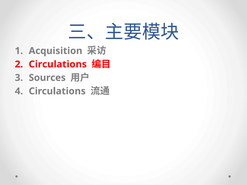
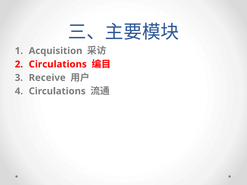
Sources: Sources -> Receive (47, 78)
